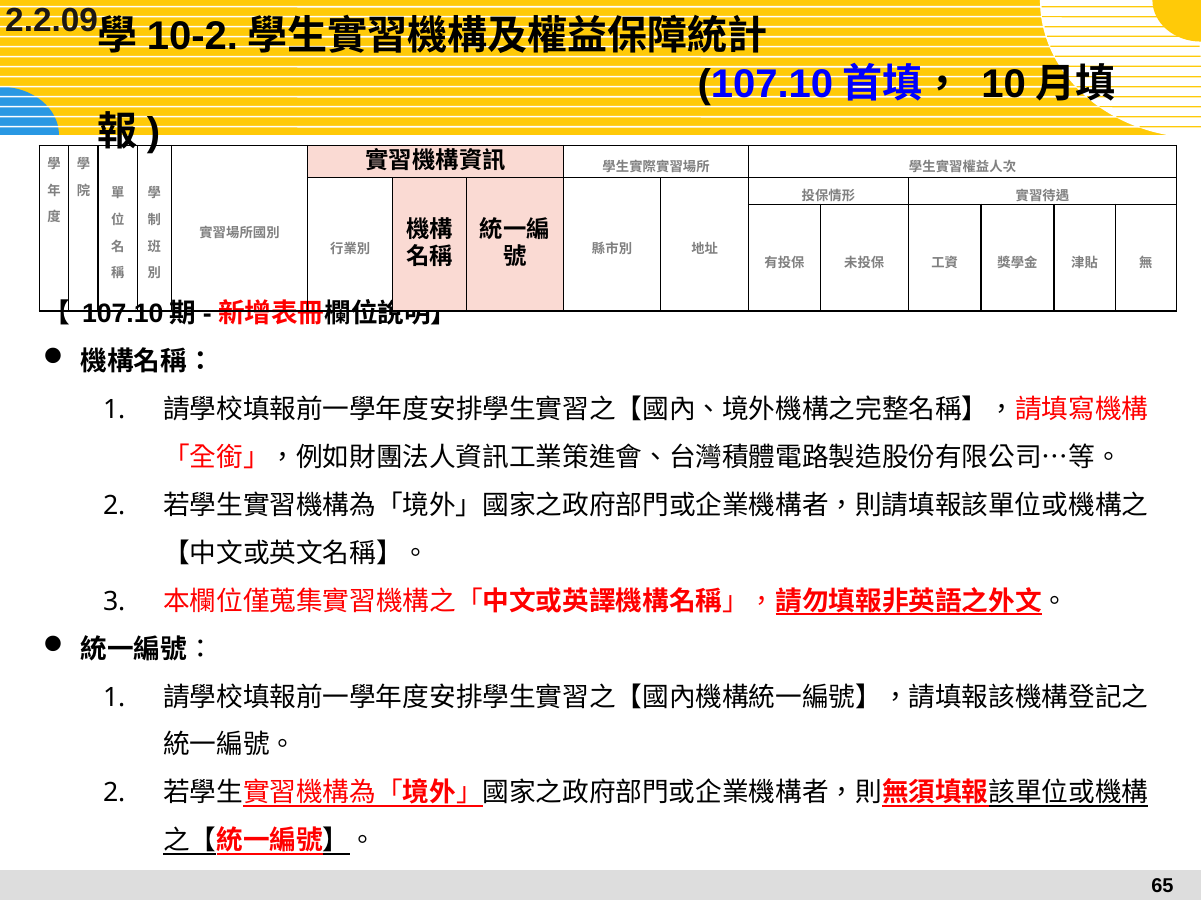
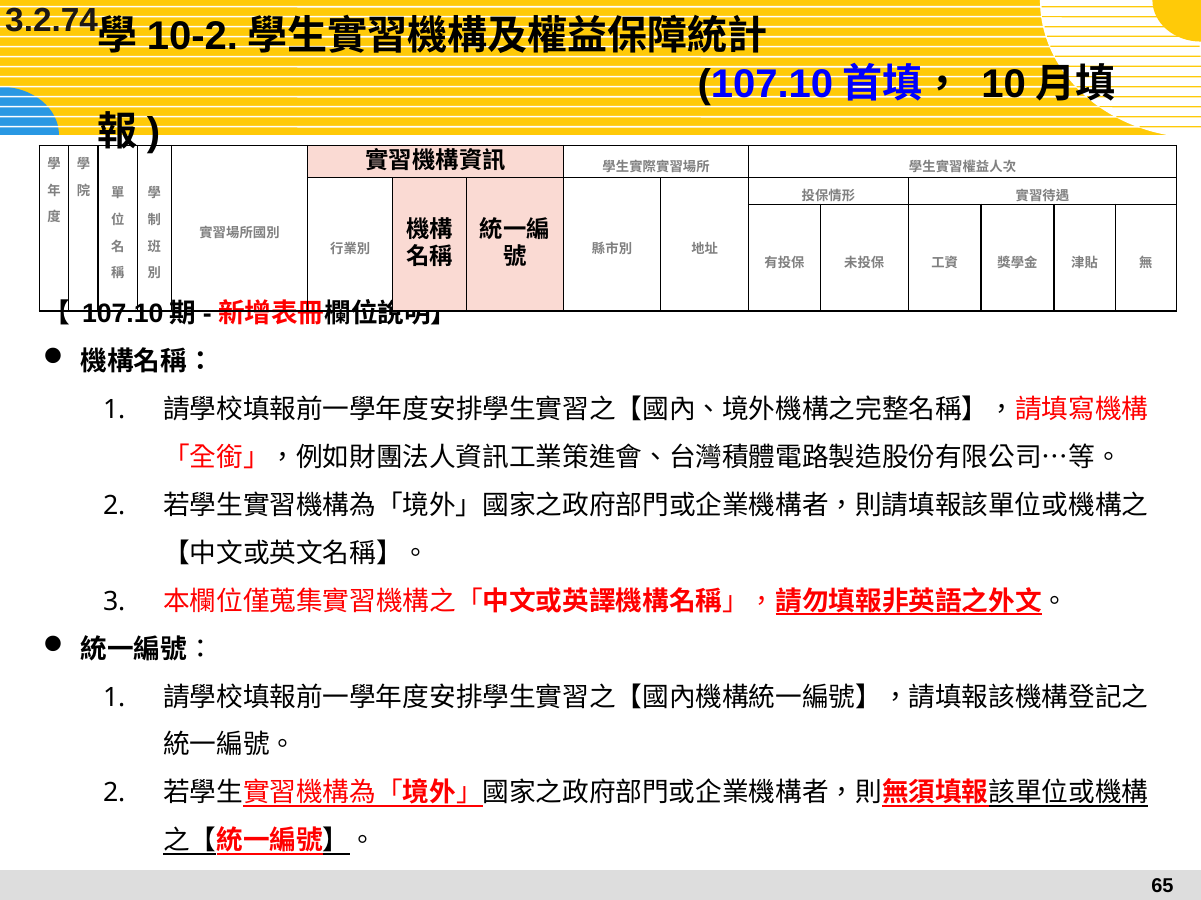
2.2.09: 2.2.09 -> 3.2.74 (52, 20)
